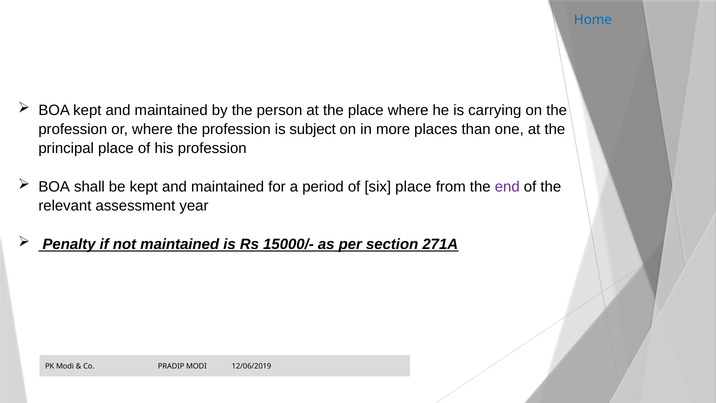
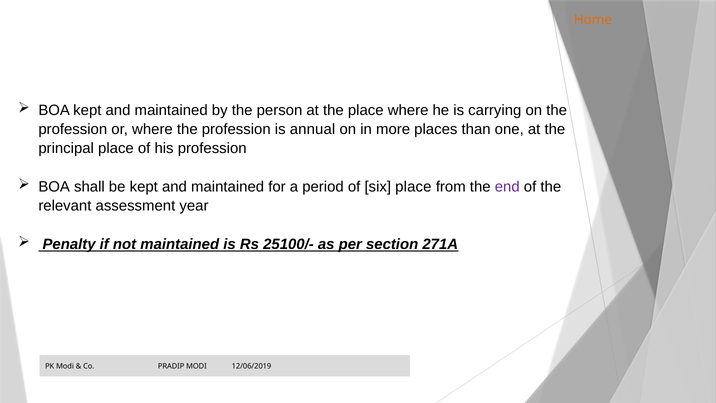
Home colour: blue -> orange (593, 20)
subject: subject -> annual (313, 129)
15000/-: 15000/- -> 25100/- (288, 244)
